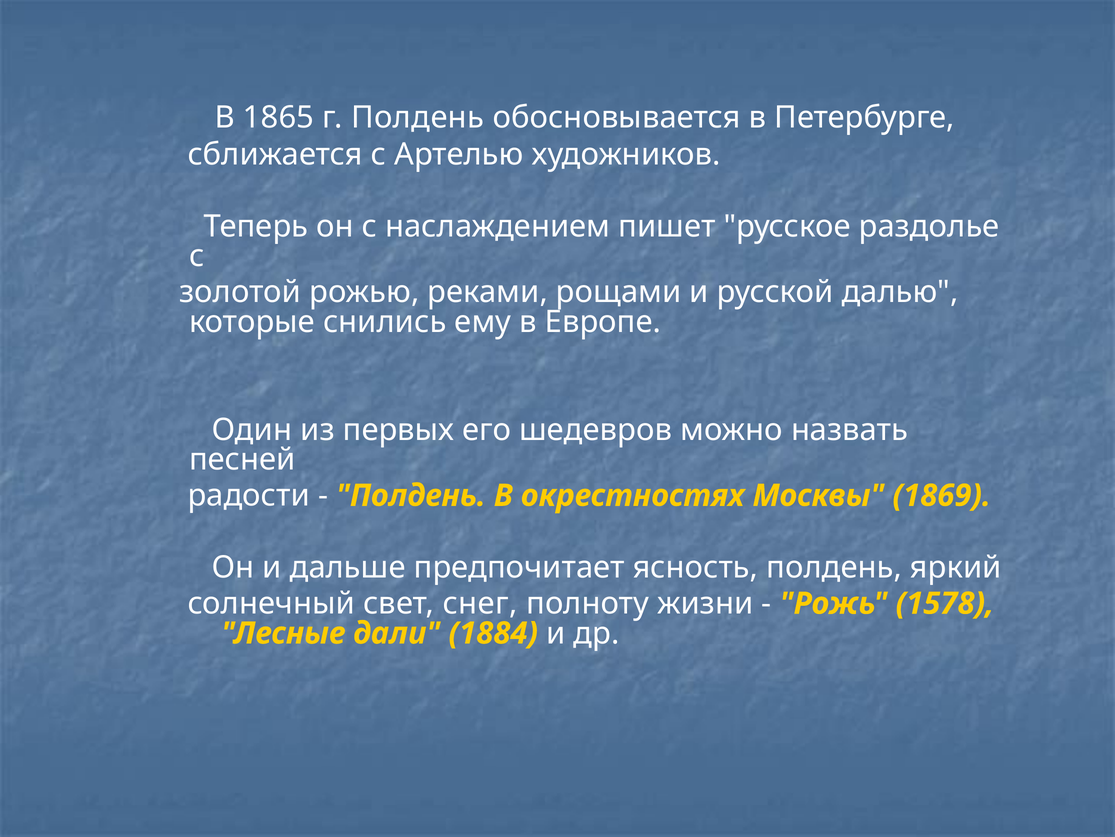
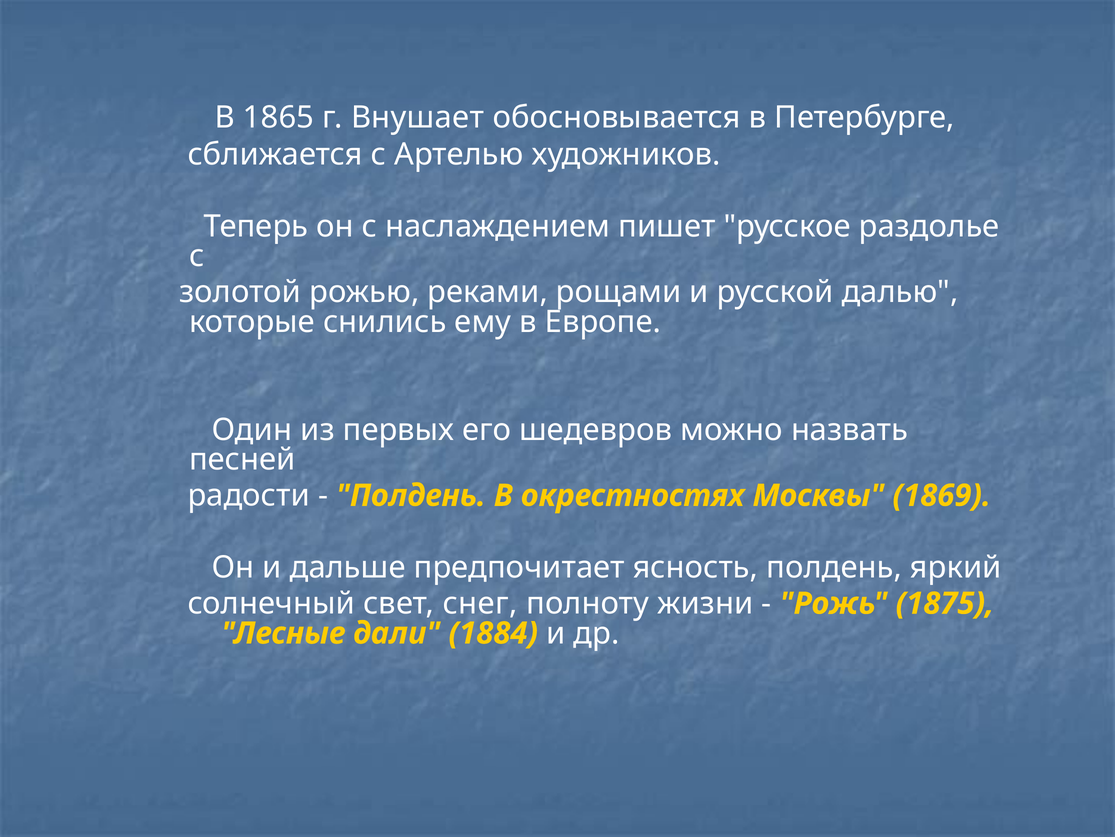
г Полдень: Полдень -> Внушает (418, 117)
1578: 1578 -> 1875 (945, 603)
